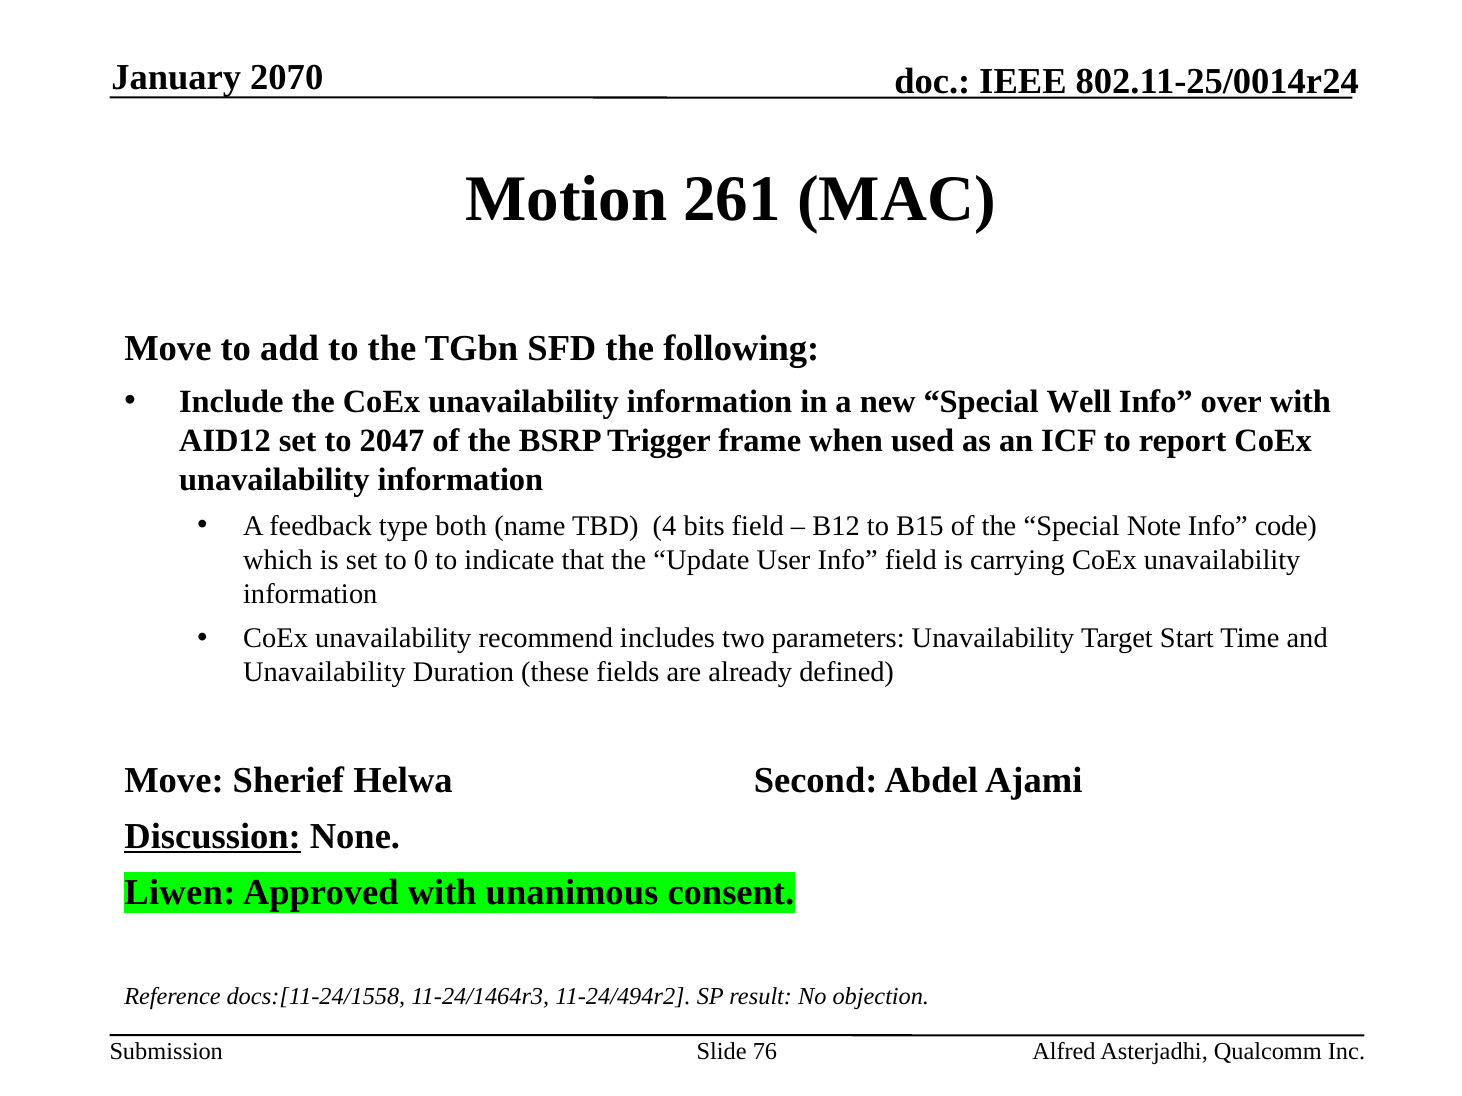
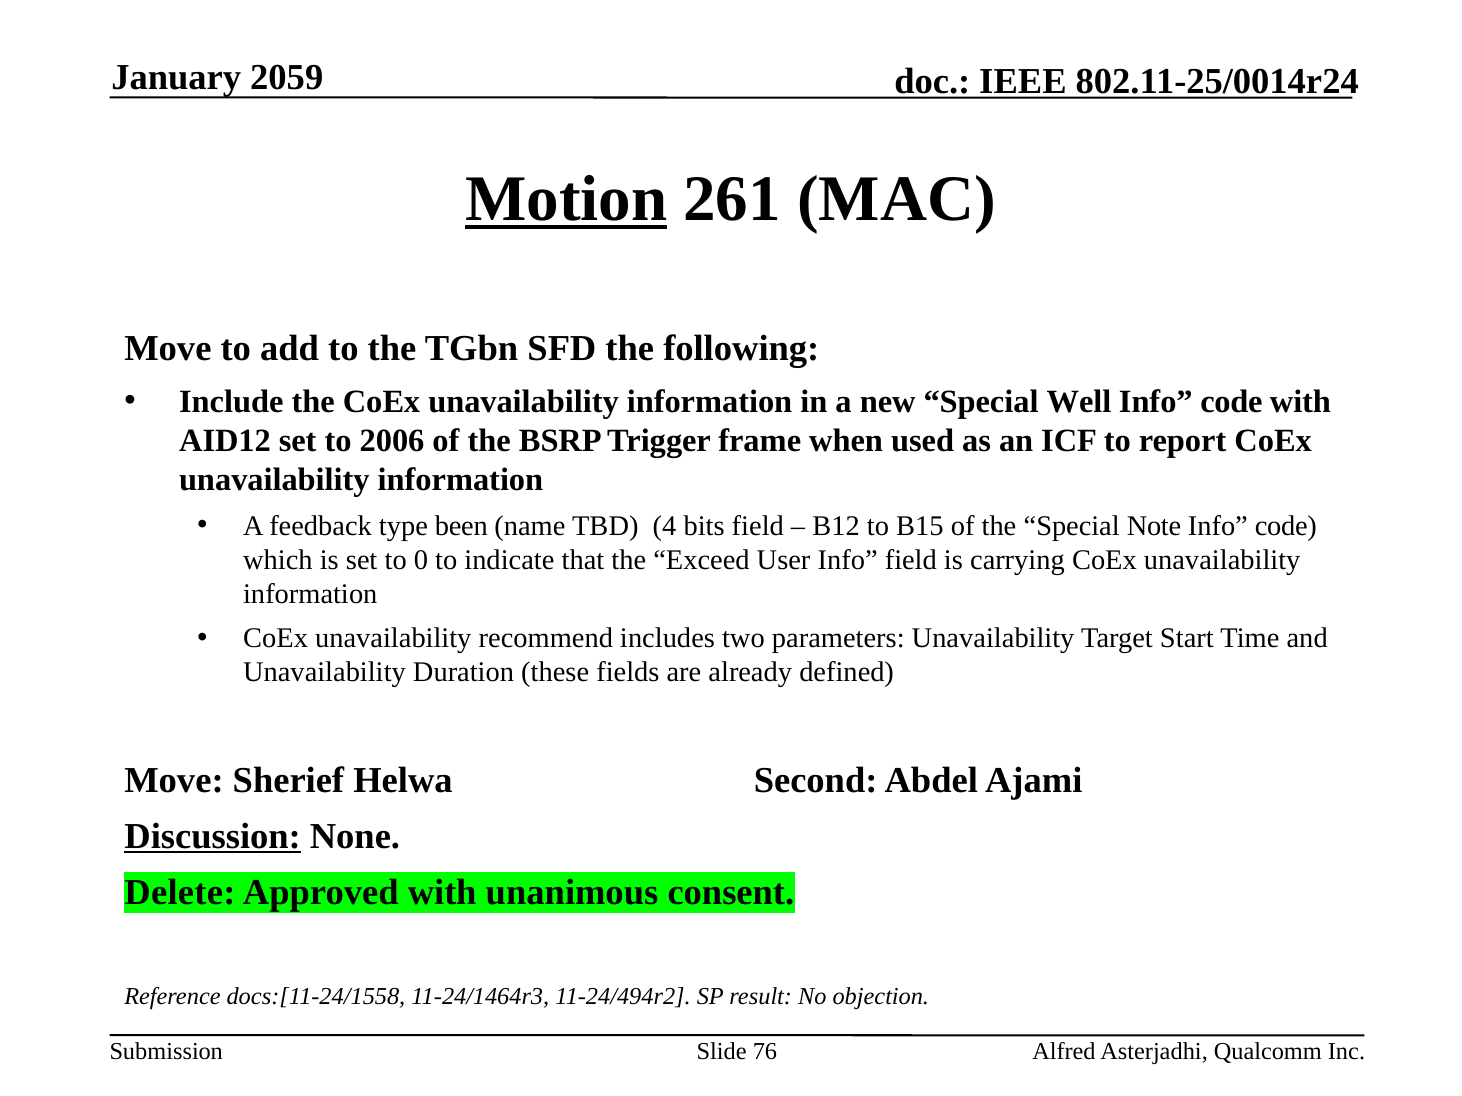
2070: 2070 -> 2059 (287, 78)
Motion underline: none -> present (566, 199)
over: over -> code (1231, 402)
2047: 2047 -> 2006 (392, 441)
both: both -> been (461, 526)
Update: Update -> Exceed (701, 560)
Liwen: Liwen -> Delete (180, 893)
